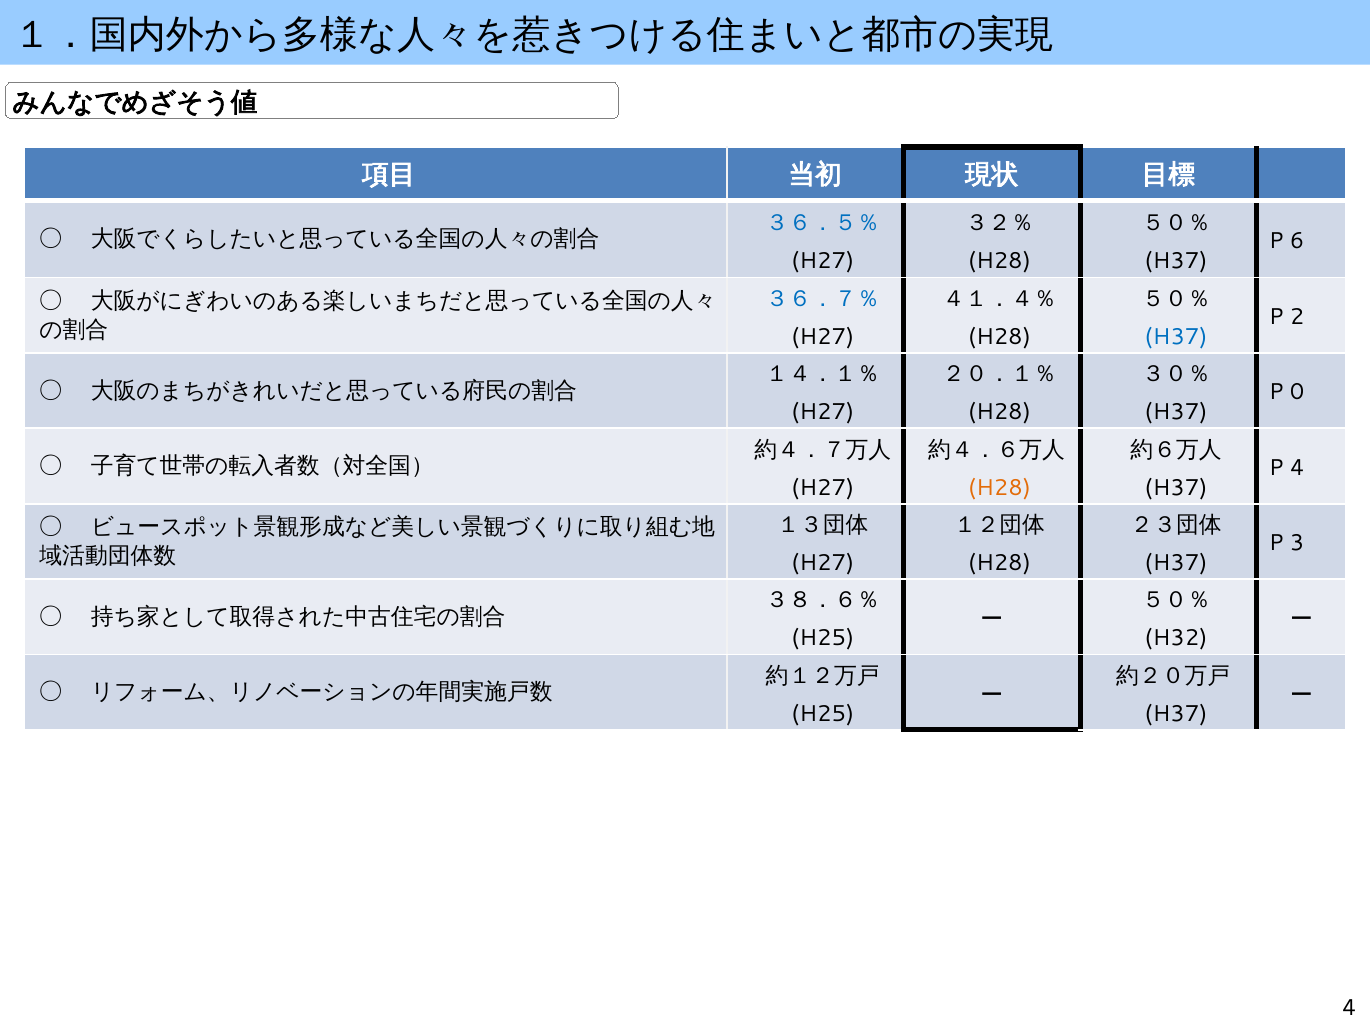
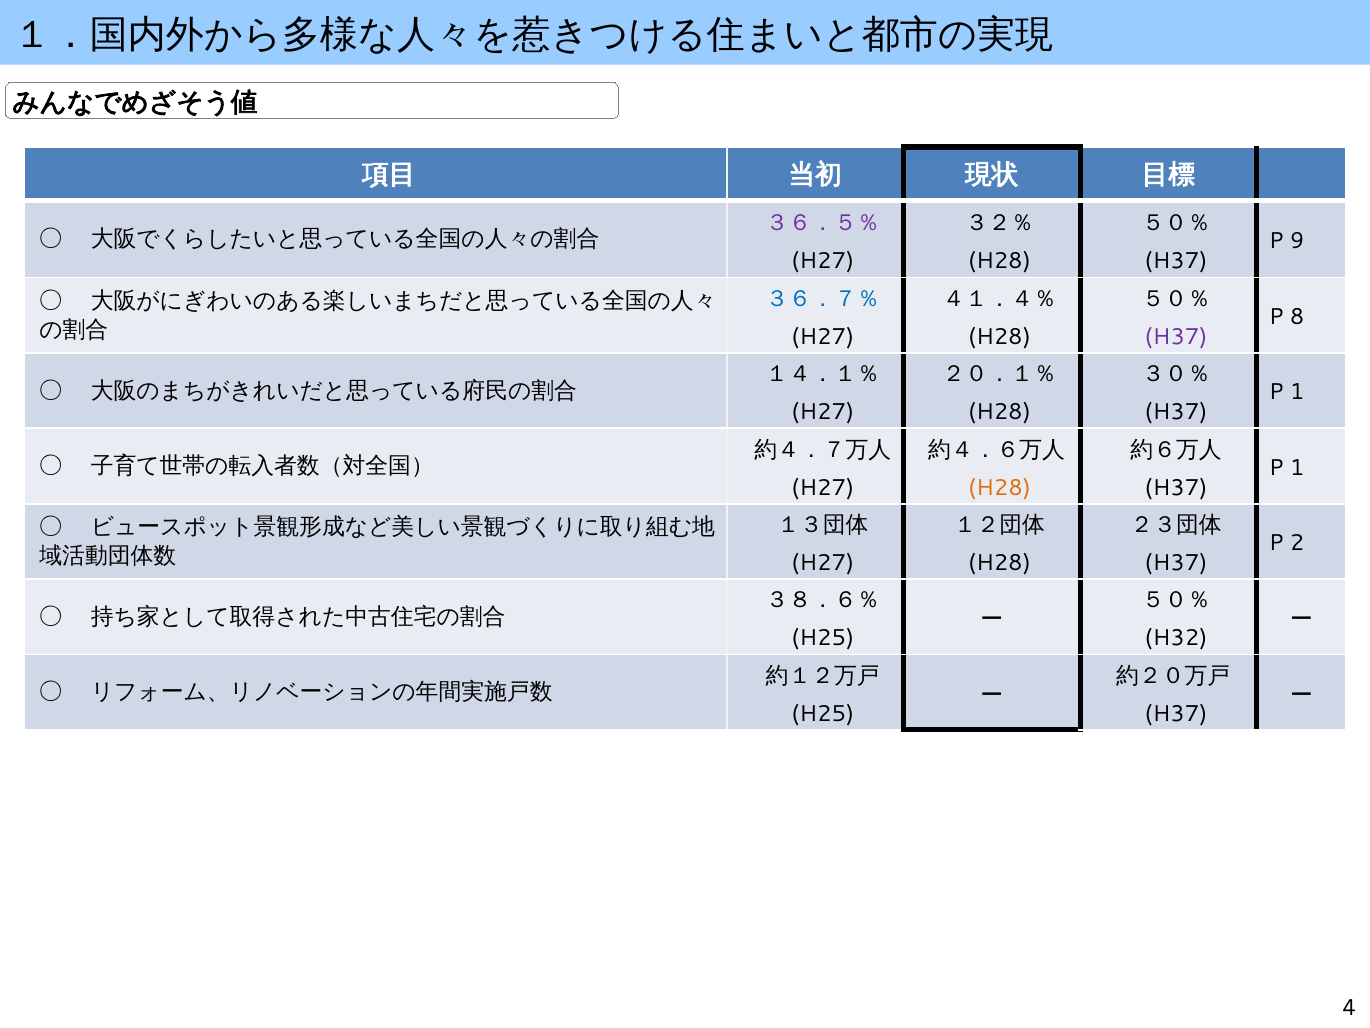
３６．５％ colour: blue -> purple (823, 223)
6: 6 -> 9 (1297, 241)
2: 2 -> 8 (1297, 317)
H37 colour: blue -> purple (1176, 337)
0: 0 -> 1 (1297, 392)
4: 4 -> 1 (1297, 467)
3: 3 -> 2 (1297, 543)
